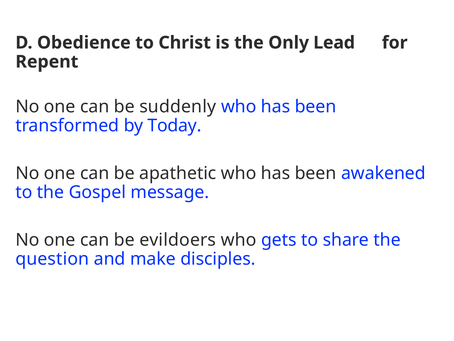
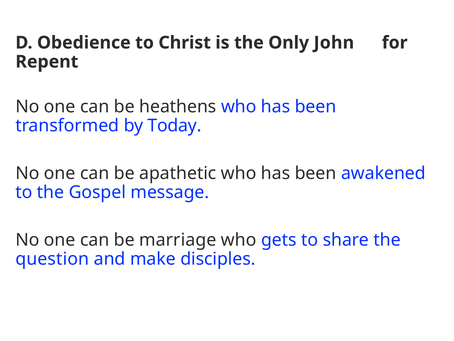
Lead: Lead -> John (334, 43)
suddenly: suddenly -> heathens (178, 106)
evildoers: evildoers -> marriage (178, 240)
